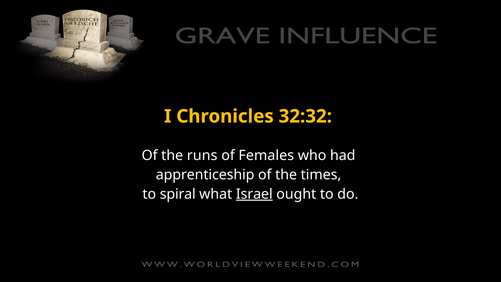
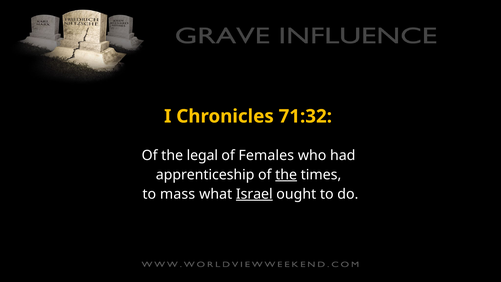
32:32: 32:32 -> 71:32 (305, 116)
runs: runs -> legal (202, 155)
the underline: none -> present (286, 175)
spiral: spiral -> mass (178, 194)
